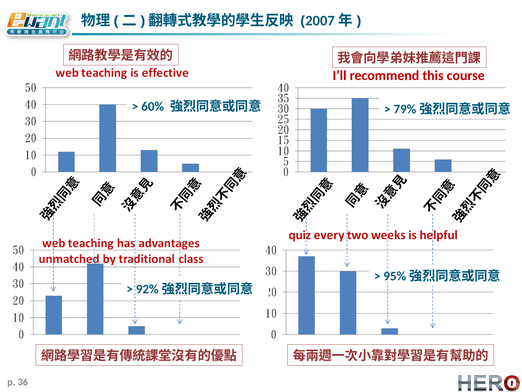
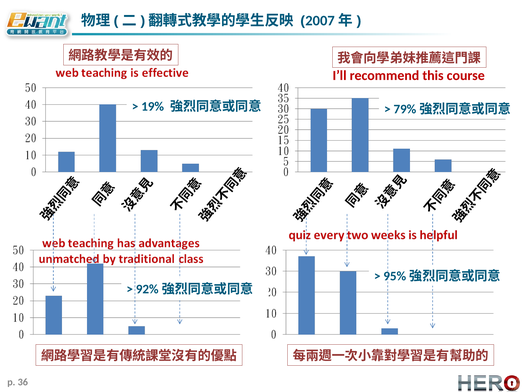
60%: 60% -> 19% (153, 106)
